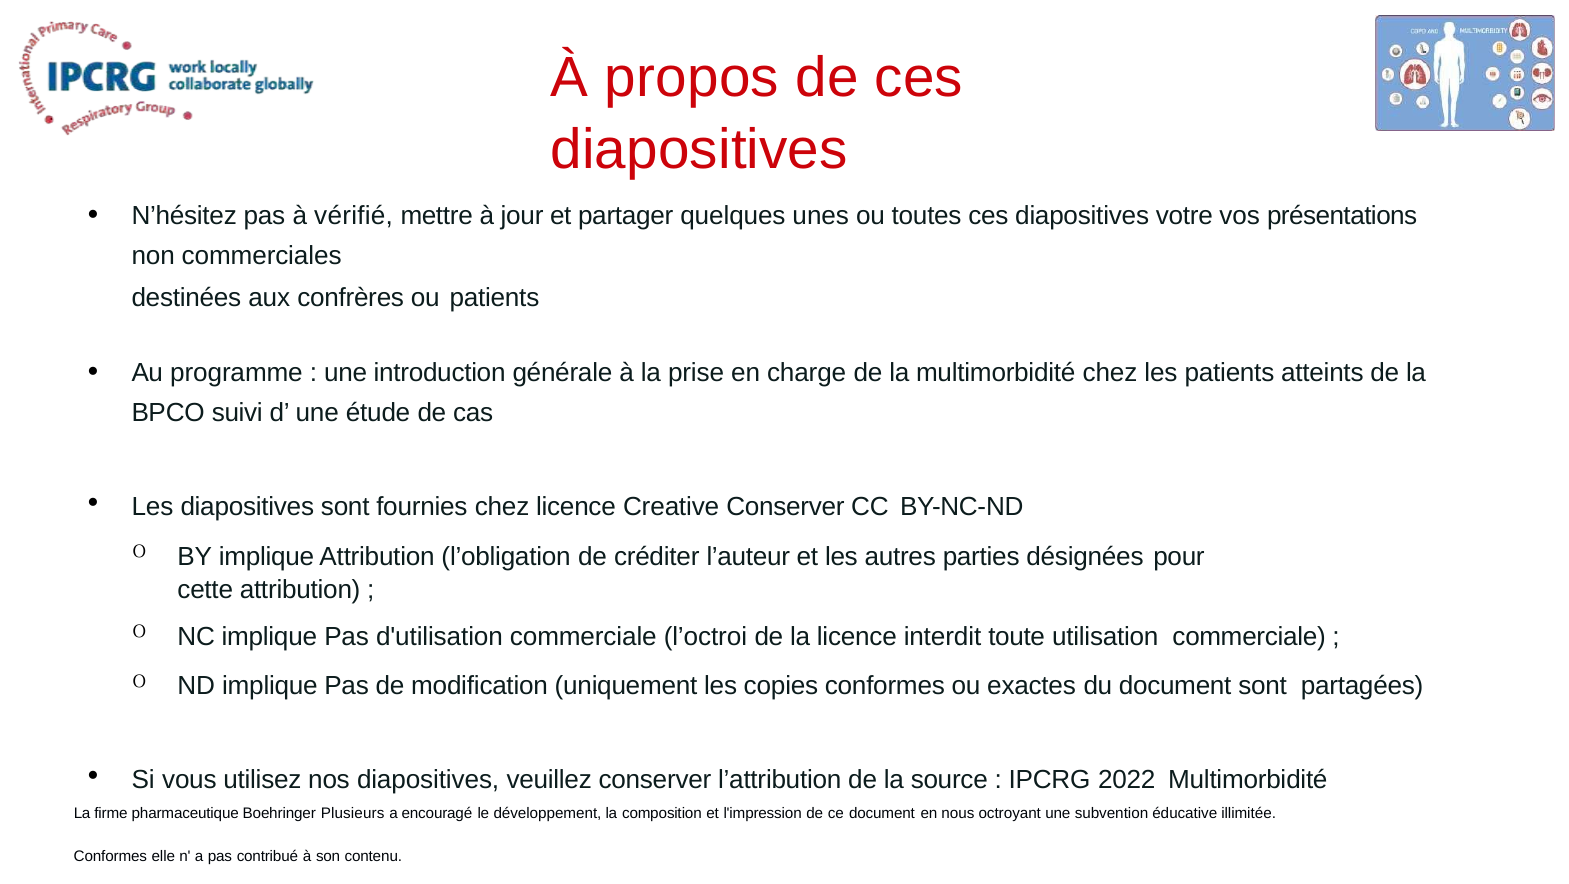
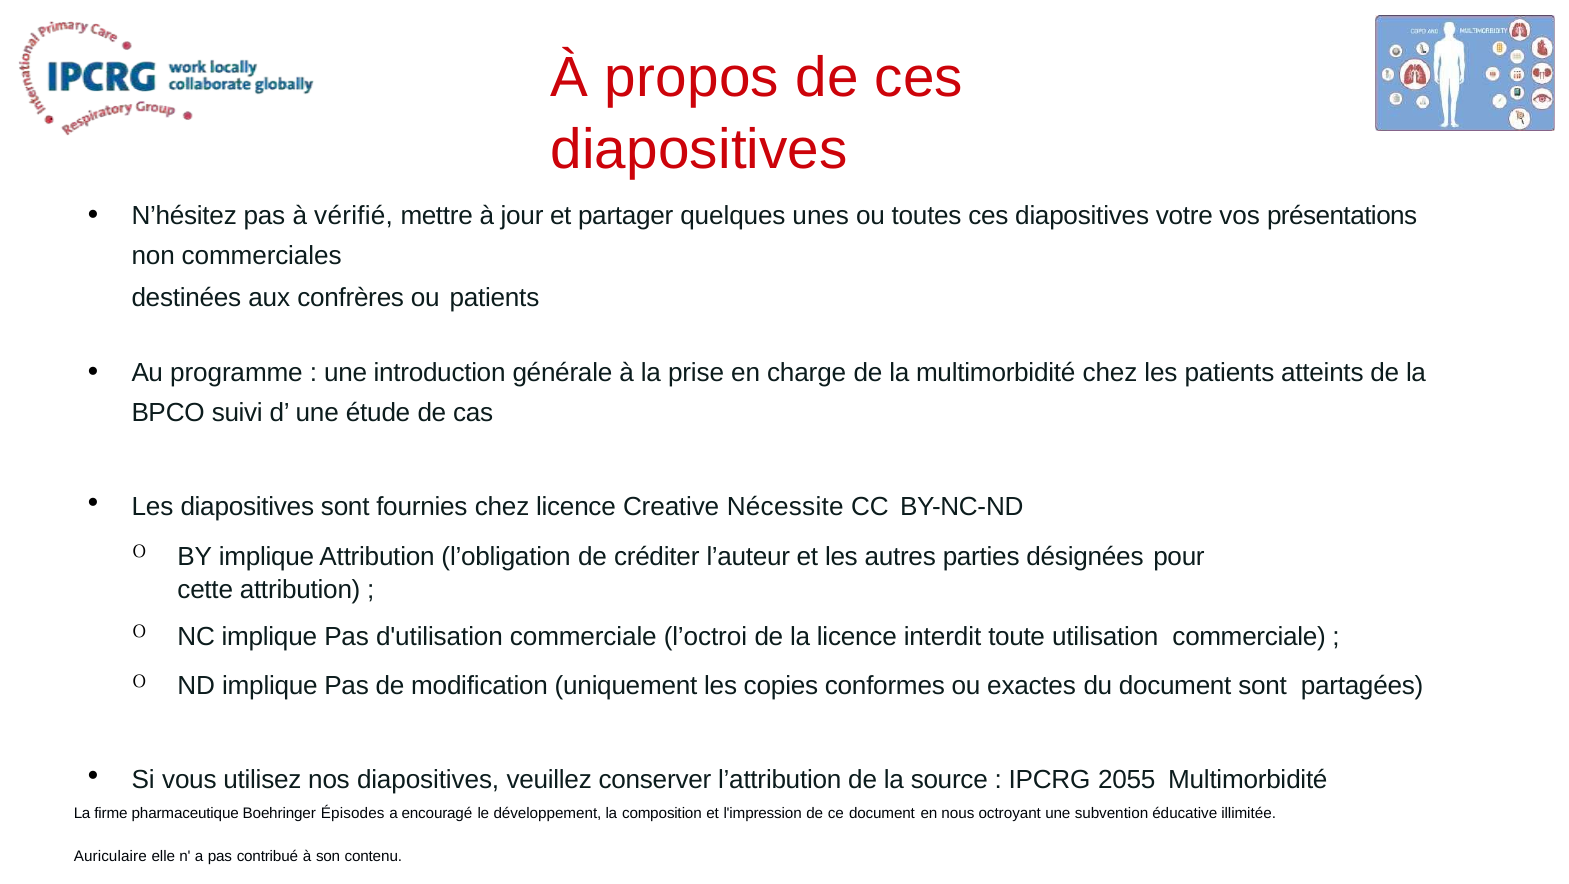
Creative Conserver: Conserver -> Nécessite (785, 507)
2022: 2022 -> 2055 (1127, 780)
Plusieurs: Plusieurs -> Épisodes (353, 813)
Conformes: Conformes -> Auriculaire (110, 856)
